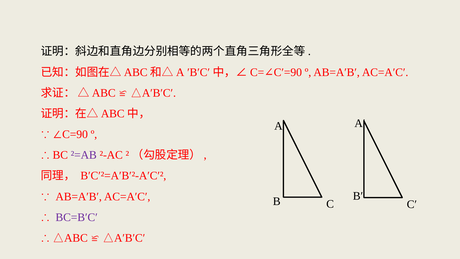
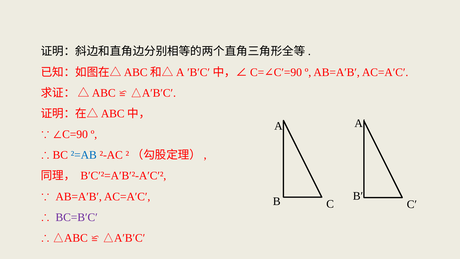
²=AB colour: purple -> blue (84, 155)
